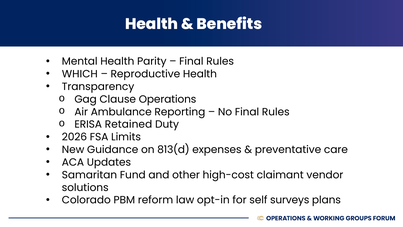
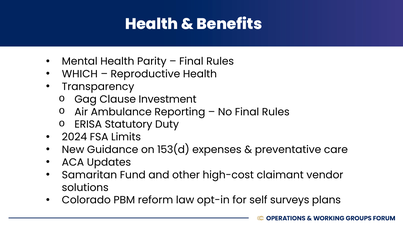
Operations: Operations -> Investment (168, 99)
Retained: Retained -> Statutory (129, 124)
2026: 2026 -> 2024 (74, 137)
813(d: 813(d -> 153(d (173, 150)
